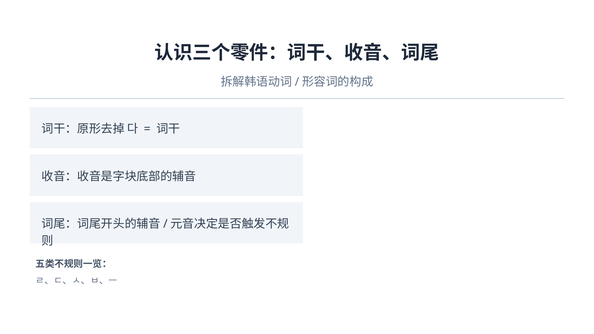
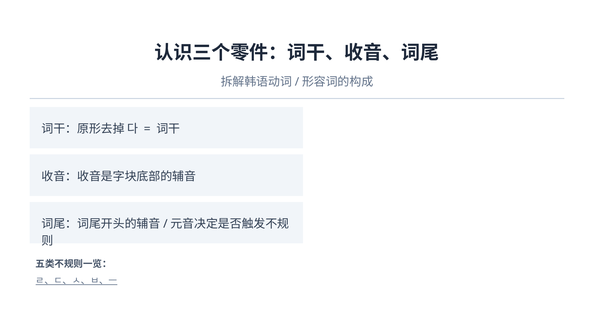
ㄹ、ㄷ、ㅅ、ㅂ、ㅡ underline: none -> present (76, 281)
